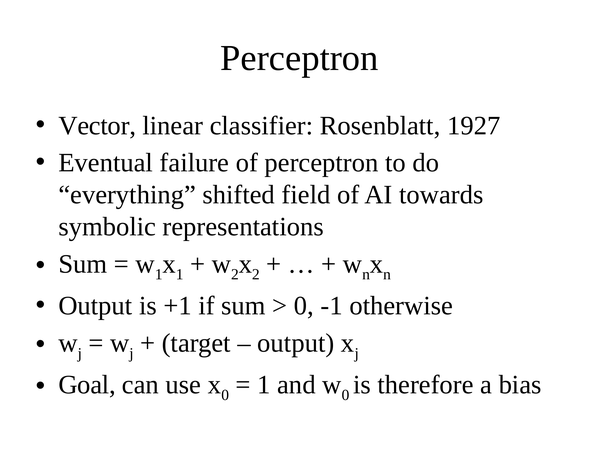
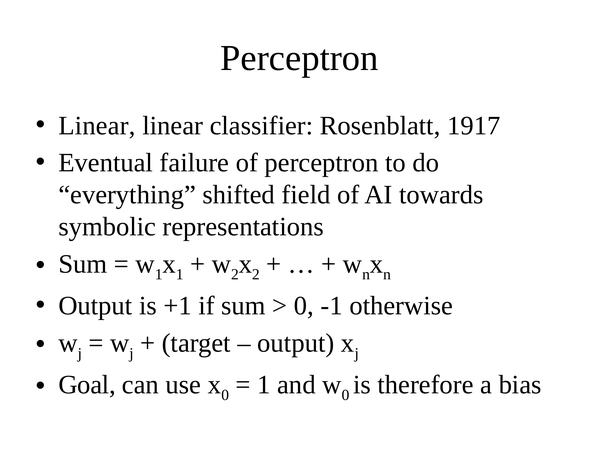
Vector: Vector -> Linear (97, 126)
1927: 1927 -> 1917 (474, 126)
